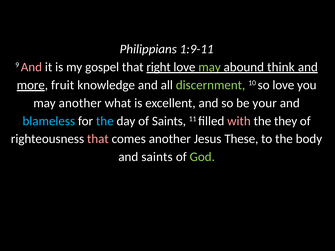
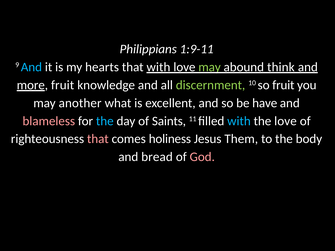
And colour: pink -> light blue (31, 67)
gospel: gospel -> hearts (102, 67)
that right: right -> with (158, 67)
so love: love -> fruit (283, 85)
your: your -> have (265, 103)
blameless colour: light blue -> pink (49, 121)
with colour: pink -> light blue (239, 121)
the they: they -> love (285, 121)
comes another: another -> holiness (170, 139)
These: These -> Them (241, 139)
and saints: saints -> bread (157, 157)
God colour: light green -> pink (202, 157)
